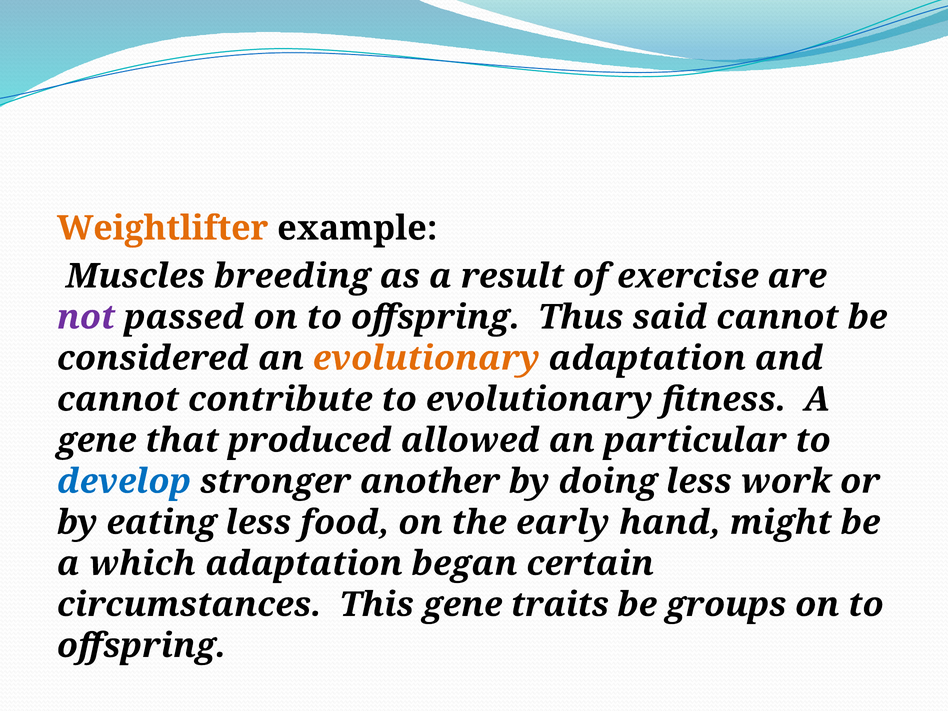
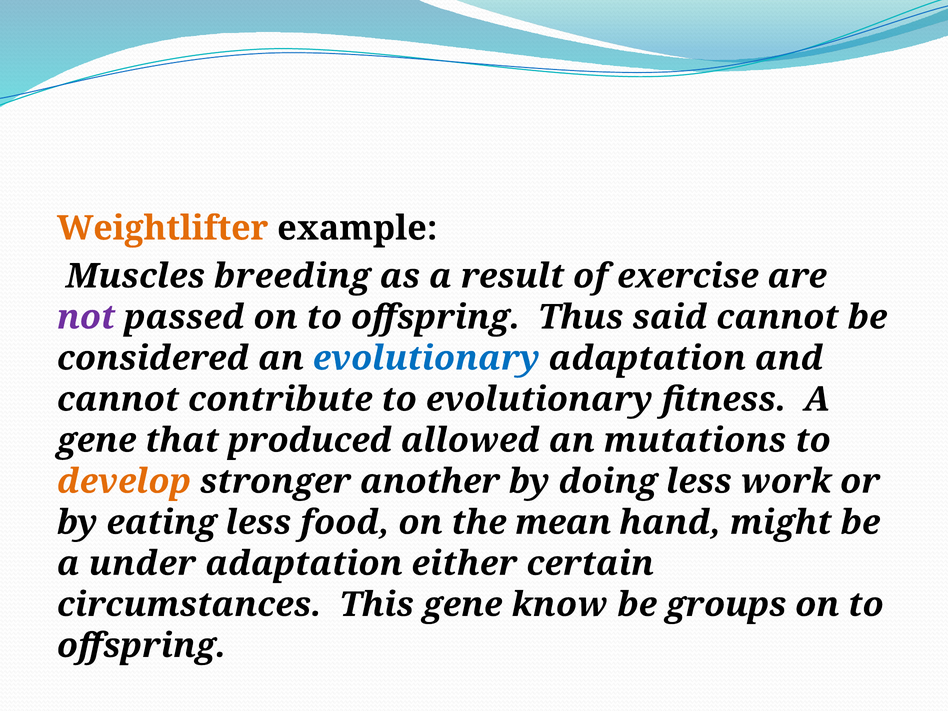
evolutionary colour: orange -> blue (426, 358)
particular: particular -> mutations (695, 440)
develop colour: blue -> orange (124, 481)
early: early -> mean (563, 522)
which: which -> under (142, 564)
began: began -> either (464, 564)
traits: traits -> know (560, 605)
